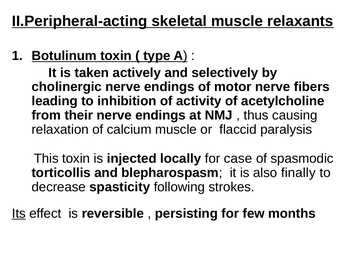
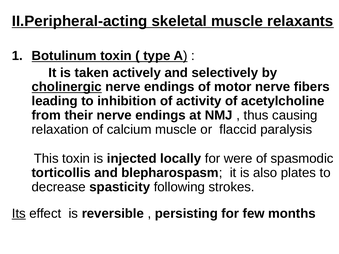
cholinergic underline: none -> present (67, 87)
case: case -> were (238, 159)
finally: finally -> plates (298, 173)
